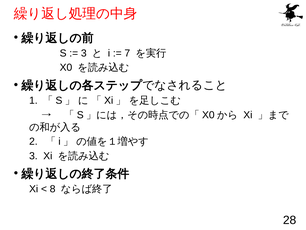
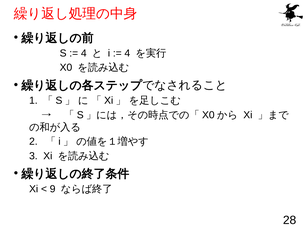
3: 3 -> 4 (84, 53)
7: 7 -> 4 (127, 53)
8: 8 -> 9 (53, 189)
